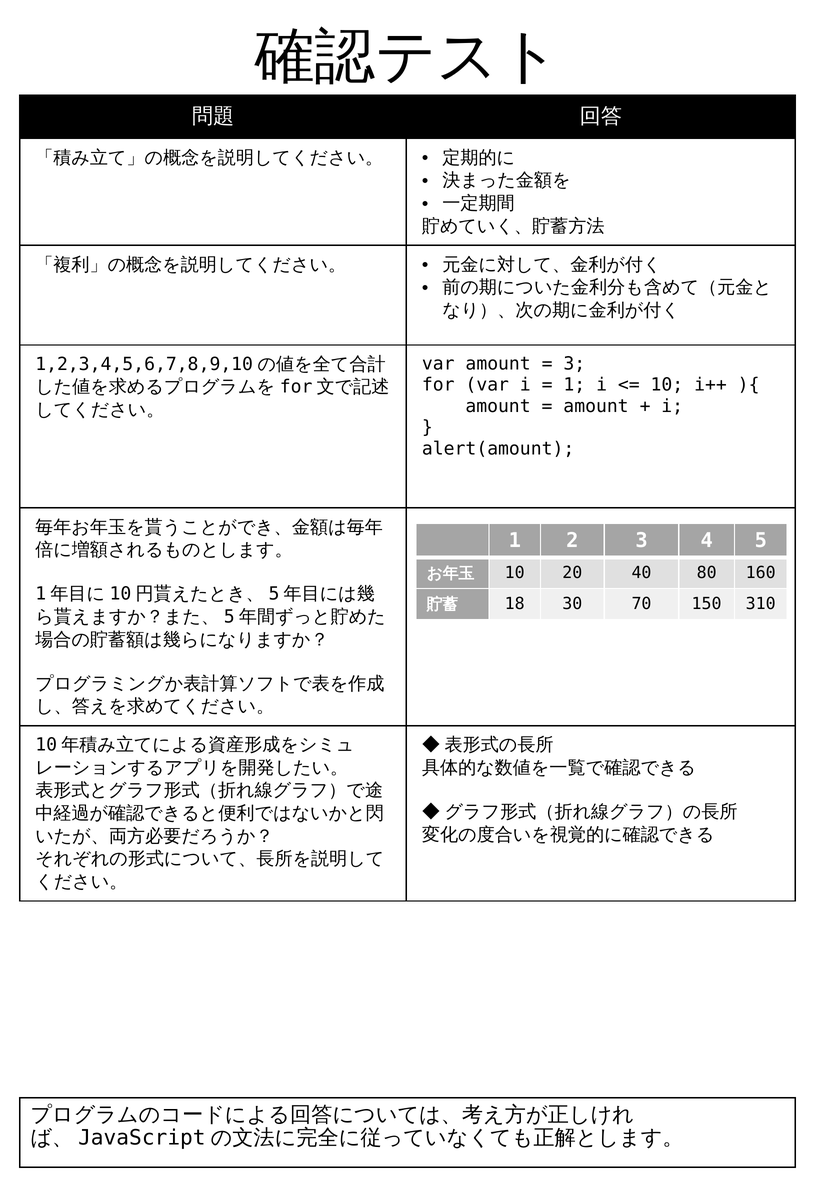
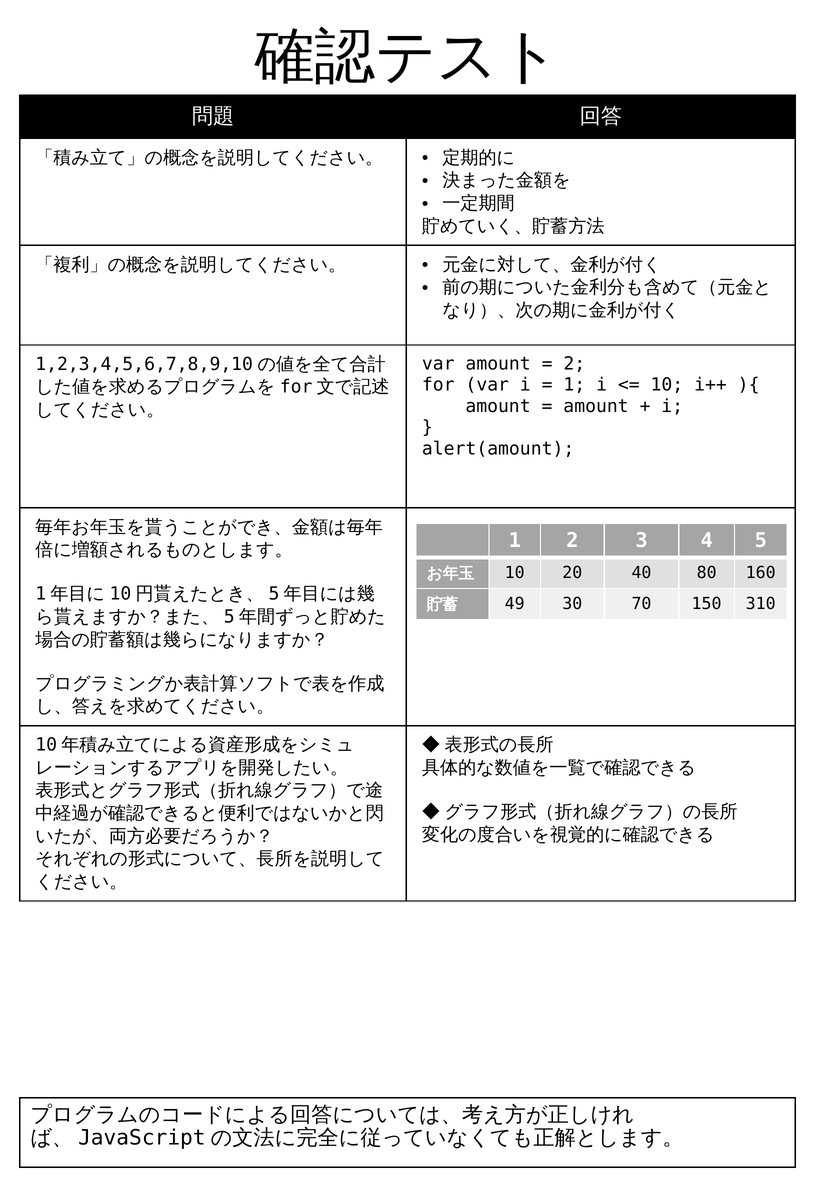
3: 3 -> 2 (574, 363)
18: 18 -> 49 (515, 604)
